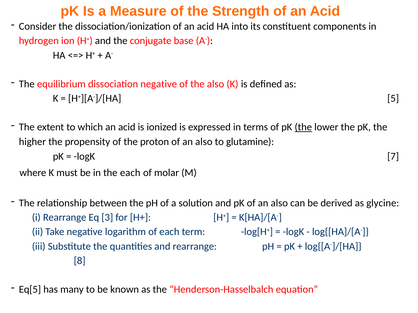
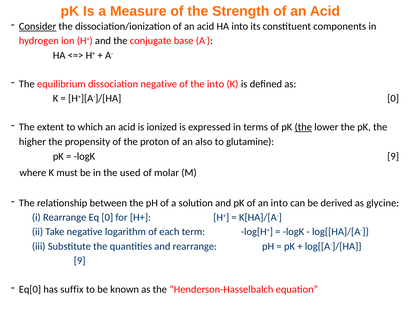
Consider underline: none -> present (38, 27)
the also: also -> into (216, 84)
H+][A-]/[HA 5: 5 -> 0 (393, 99)
logK 7: 7 -> 9 (393, 156)
the each: each -> used (130, 173)
pK of an also: also -> into (279, 203)
Eq 3: 3 -> 0 (107, 218)
8: 8 -> 9 (80, 261)
Eq[5: Eq[5 -> Eq[0 (30, 290)
many: many -> suffix (72, 290)
